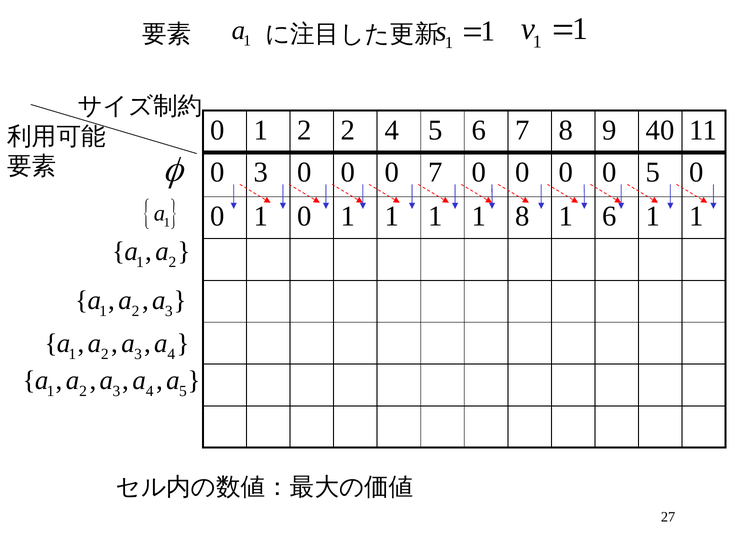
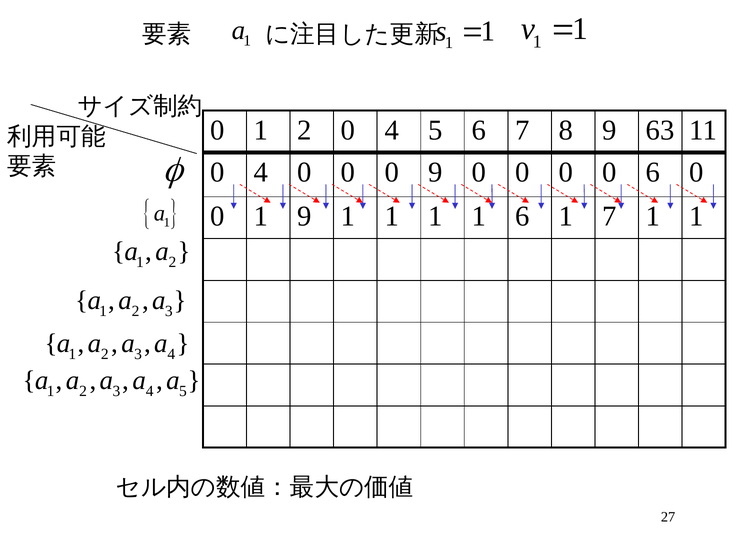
2 2: 2 -> 0 (348, 131)
40: 40 -> 63 (660, 131)
3: 3 -> 4 (261, 172)
0 7: 7 -> 9 (435, 172)
0 5: 5 -> 6 (653, 172)
1 0: 0 -> 9 (305, 217)
1 8: 8 -> 6 (522, 217)
1 6: 6 -> 7 (609, 217)
